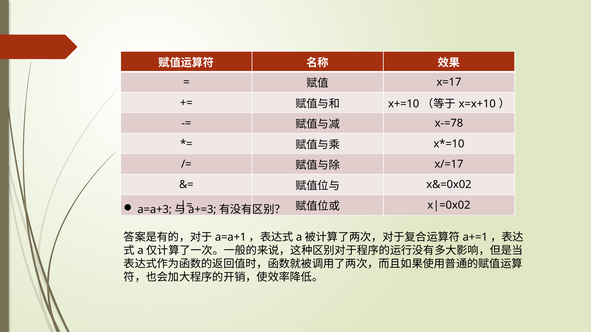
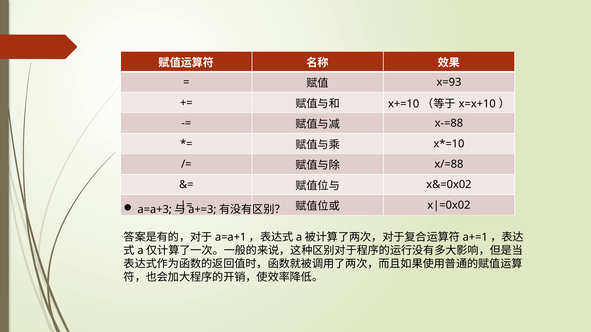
x=17: x=17 -> x=93 (449, 82)
x-=78: x-=78 -> x-=88 (449, 123)
x/=17: x/=17 -> x/=88 (449, 164)
